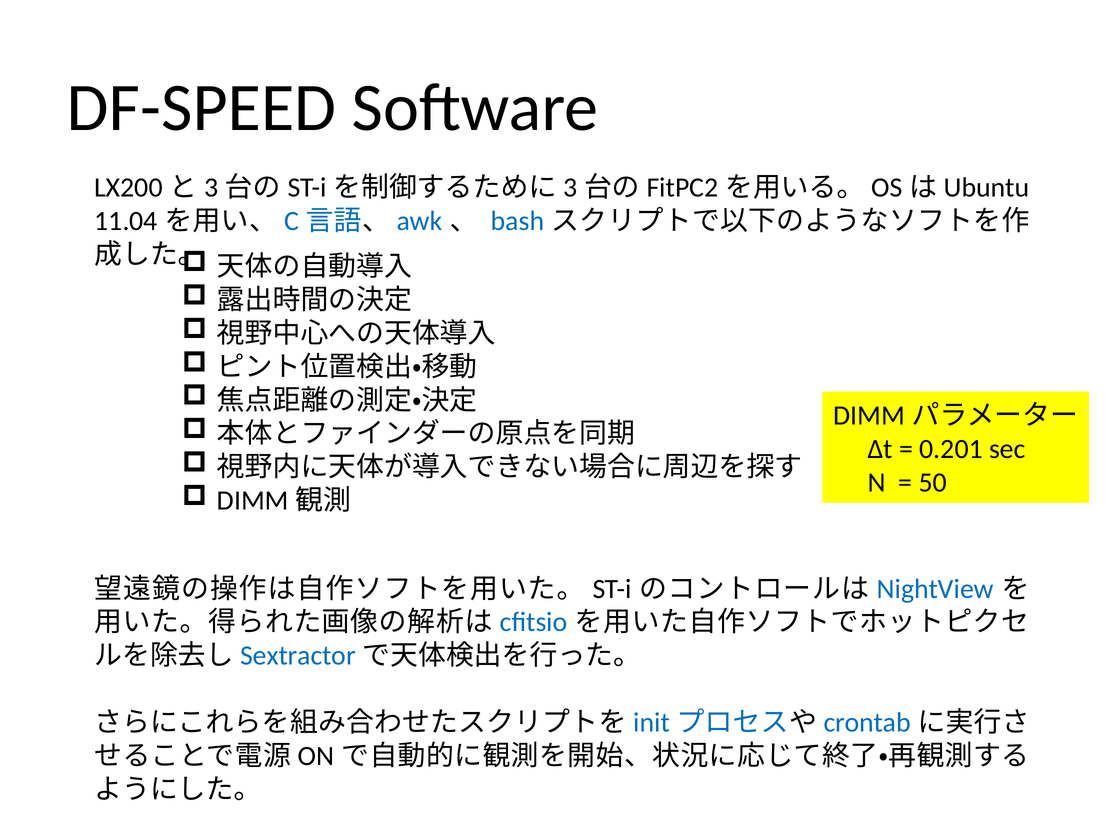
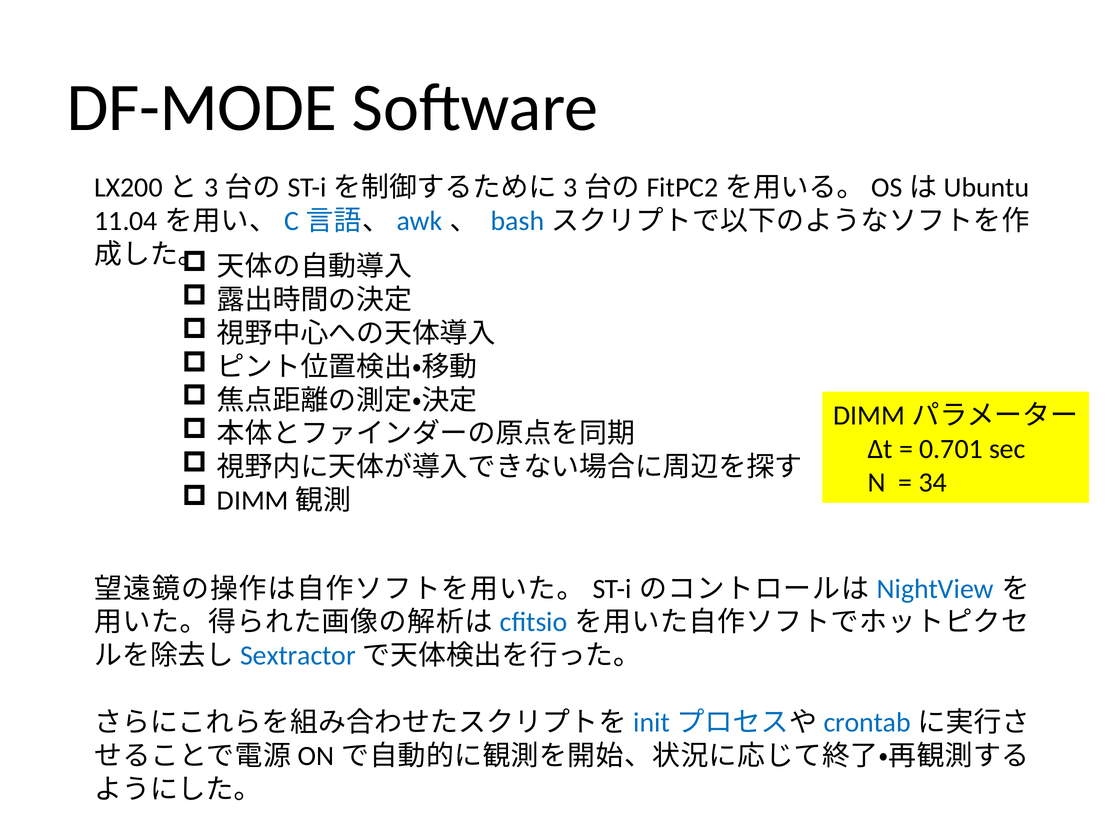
DF-SPEED: DF-SPEED -> DF-MODE (202, 108)
0.201: 0.201 -> 0.701 (951, 449)
50: 50 -> 34 (933, 483)
